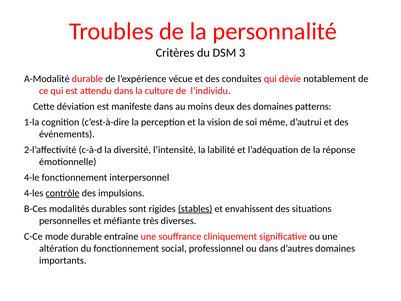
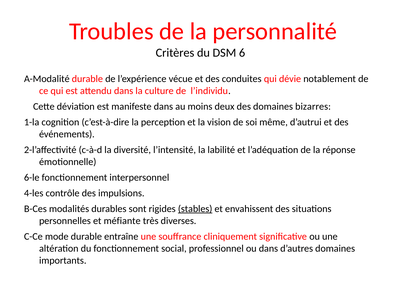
3: 3 -> 6 (242, 53)
patterns: patterns -> bizarres (313, 107)
4-le: 4-le -> 6-le (32, 177)
contrôle underline: present -> none (63, 193)
